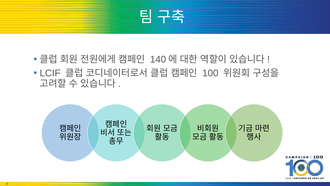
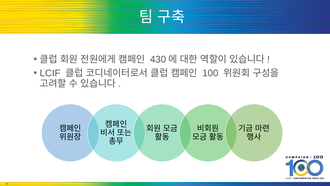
140: 140 -> 430 (158, 59)
